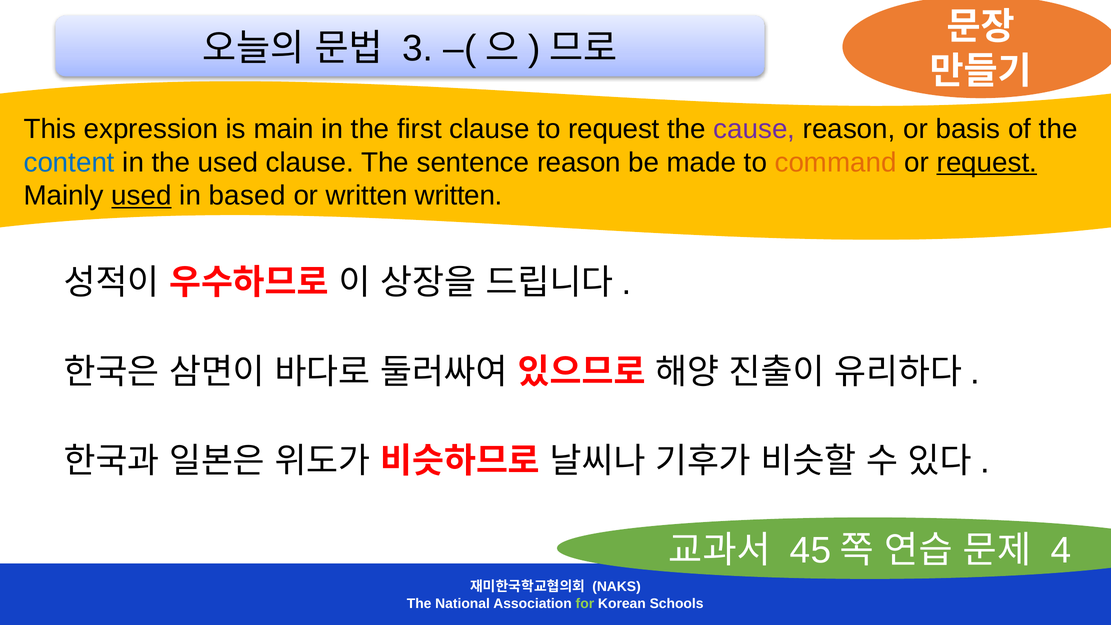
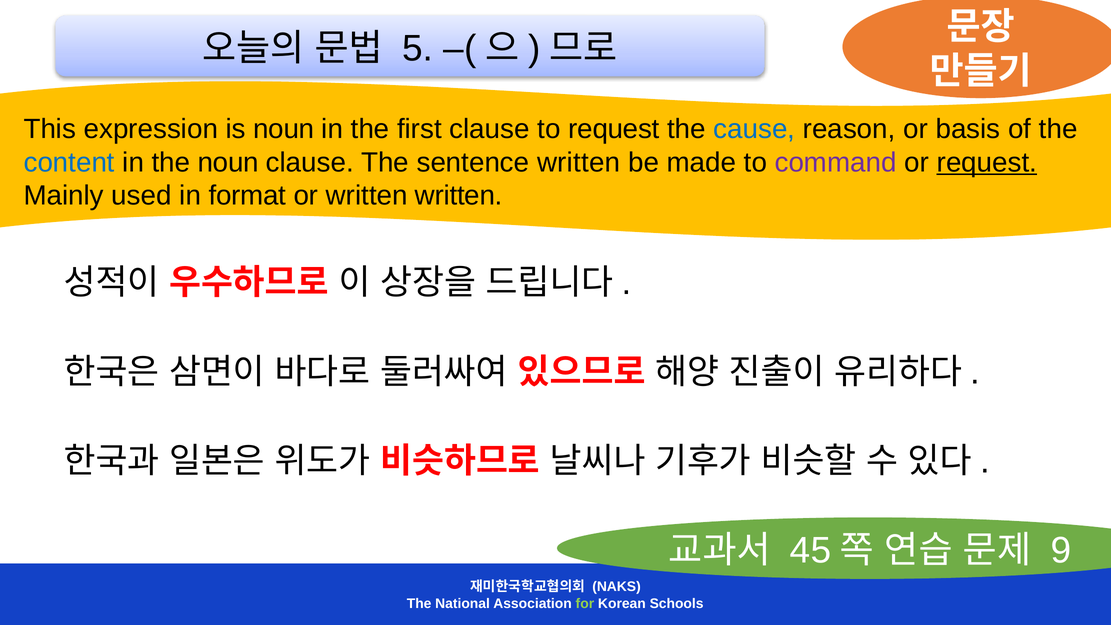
3: 3 -> 5 (418, 49)
is main: main -> noun (284, 129)
cause colour: purple -> blue (754, 129)
the used: used -> noun (228, 162)
sentence reason: reason -> written (579, 162)
command colour: orange -> purple (836, 162)
used underline: present -> none (142, 196)
based: based -> format (247, 196)
4: 4 -> 9 (1061, 551)
